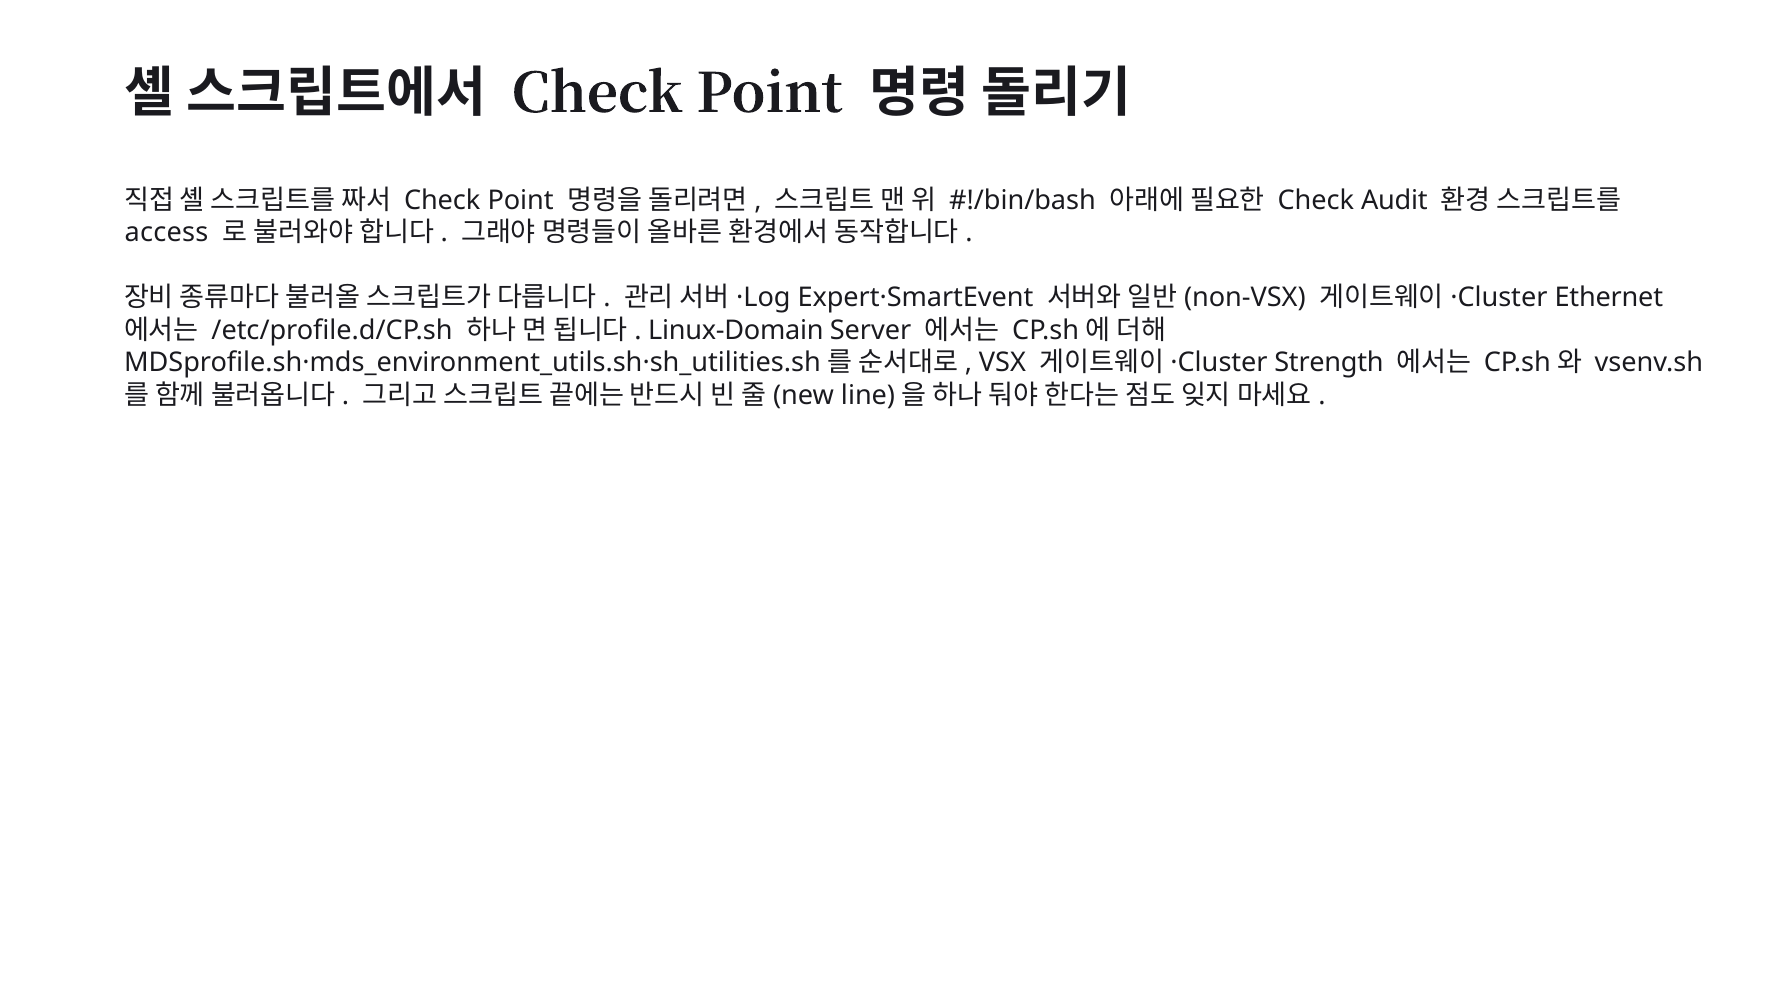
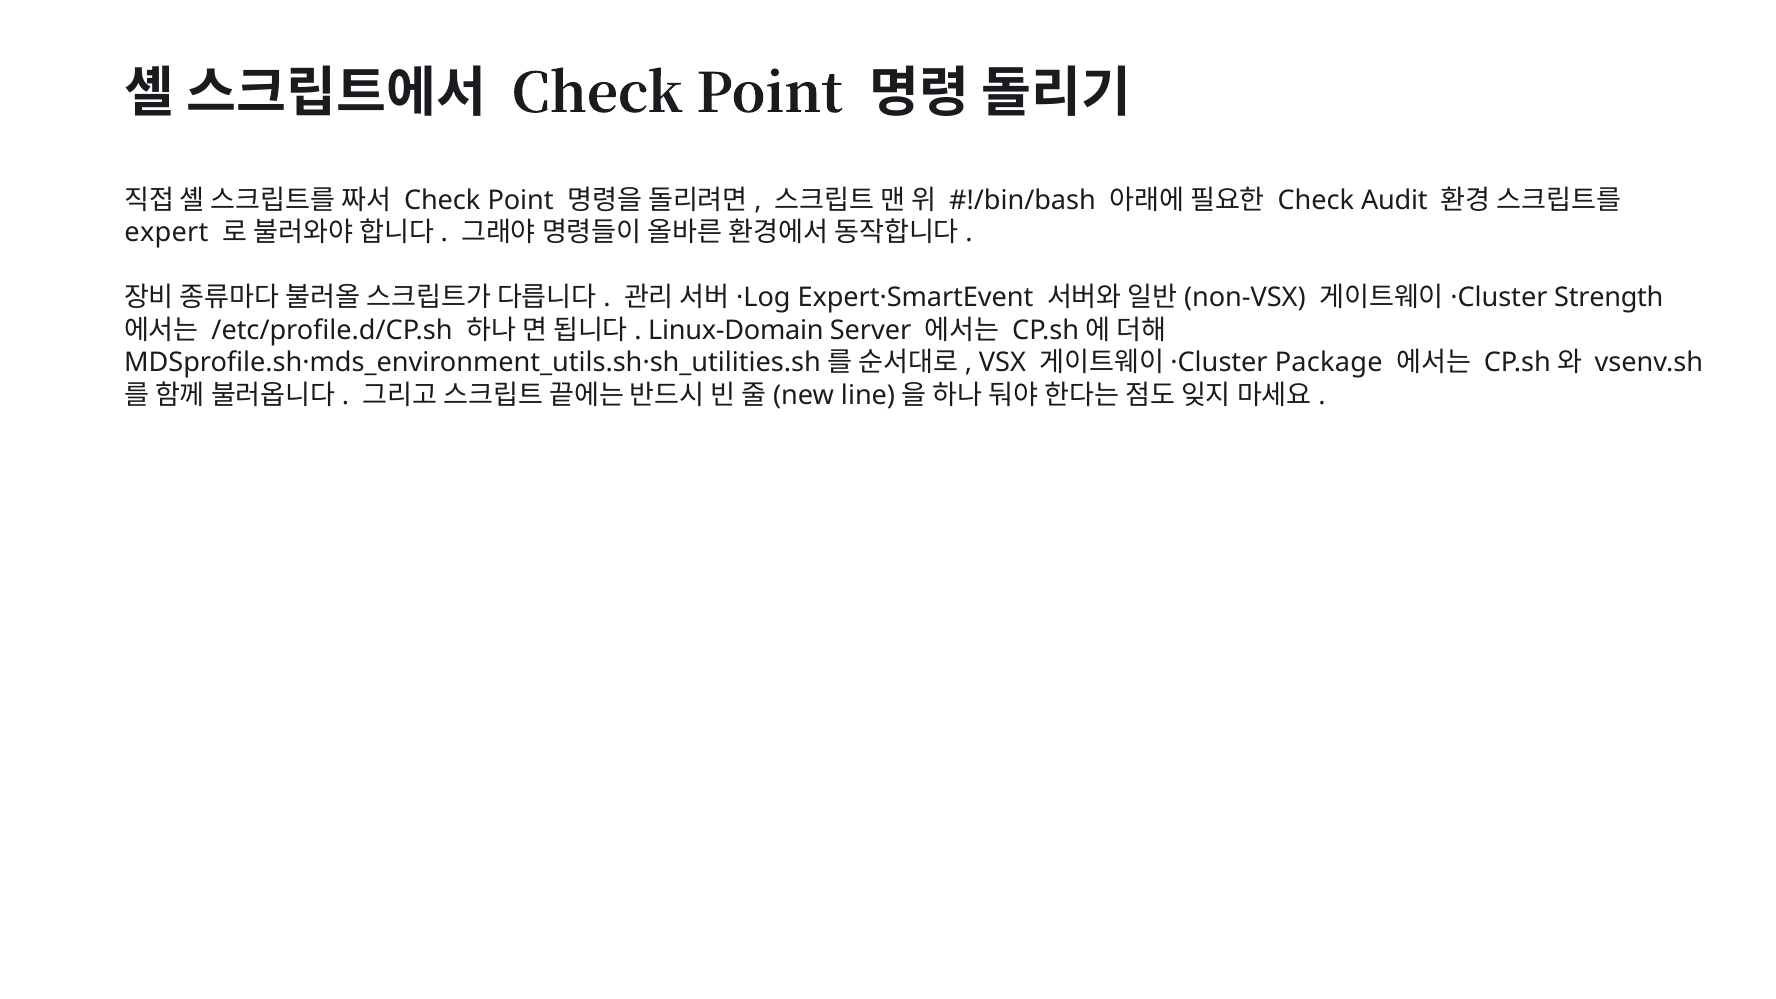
access: access -> expert (166, 233)
Ethernet: Ethernet -> Strength (1609, 298)
Strength: Strength -> Package (1329, 363)
